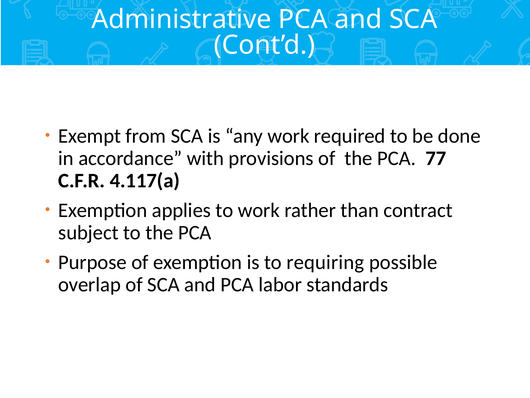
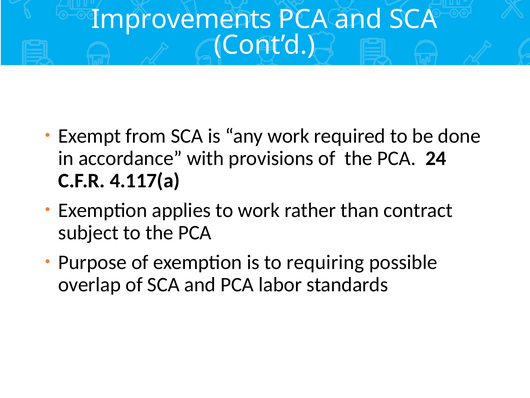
Administrative: Administrative -> Improvements (182, 19)
77: 77 -> 24 (436, 158)
